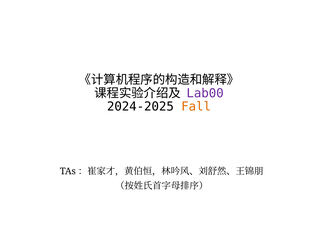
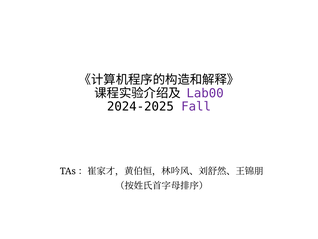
Fall colour: orange -> purple (196, 106)
